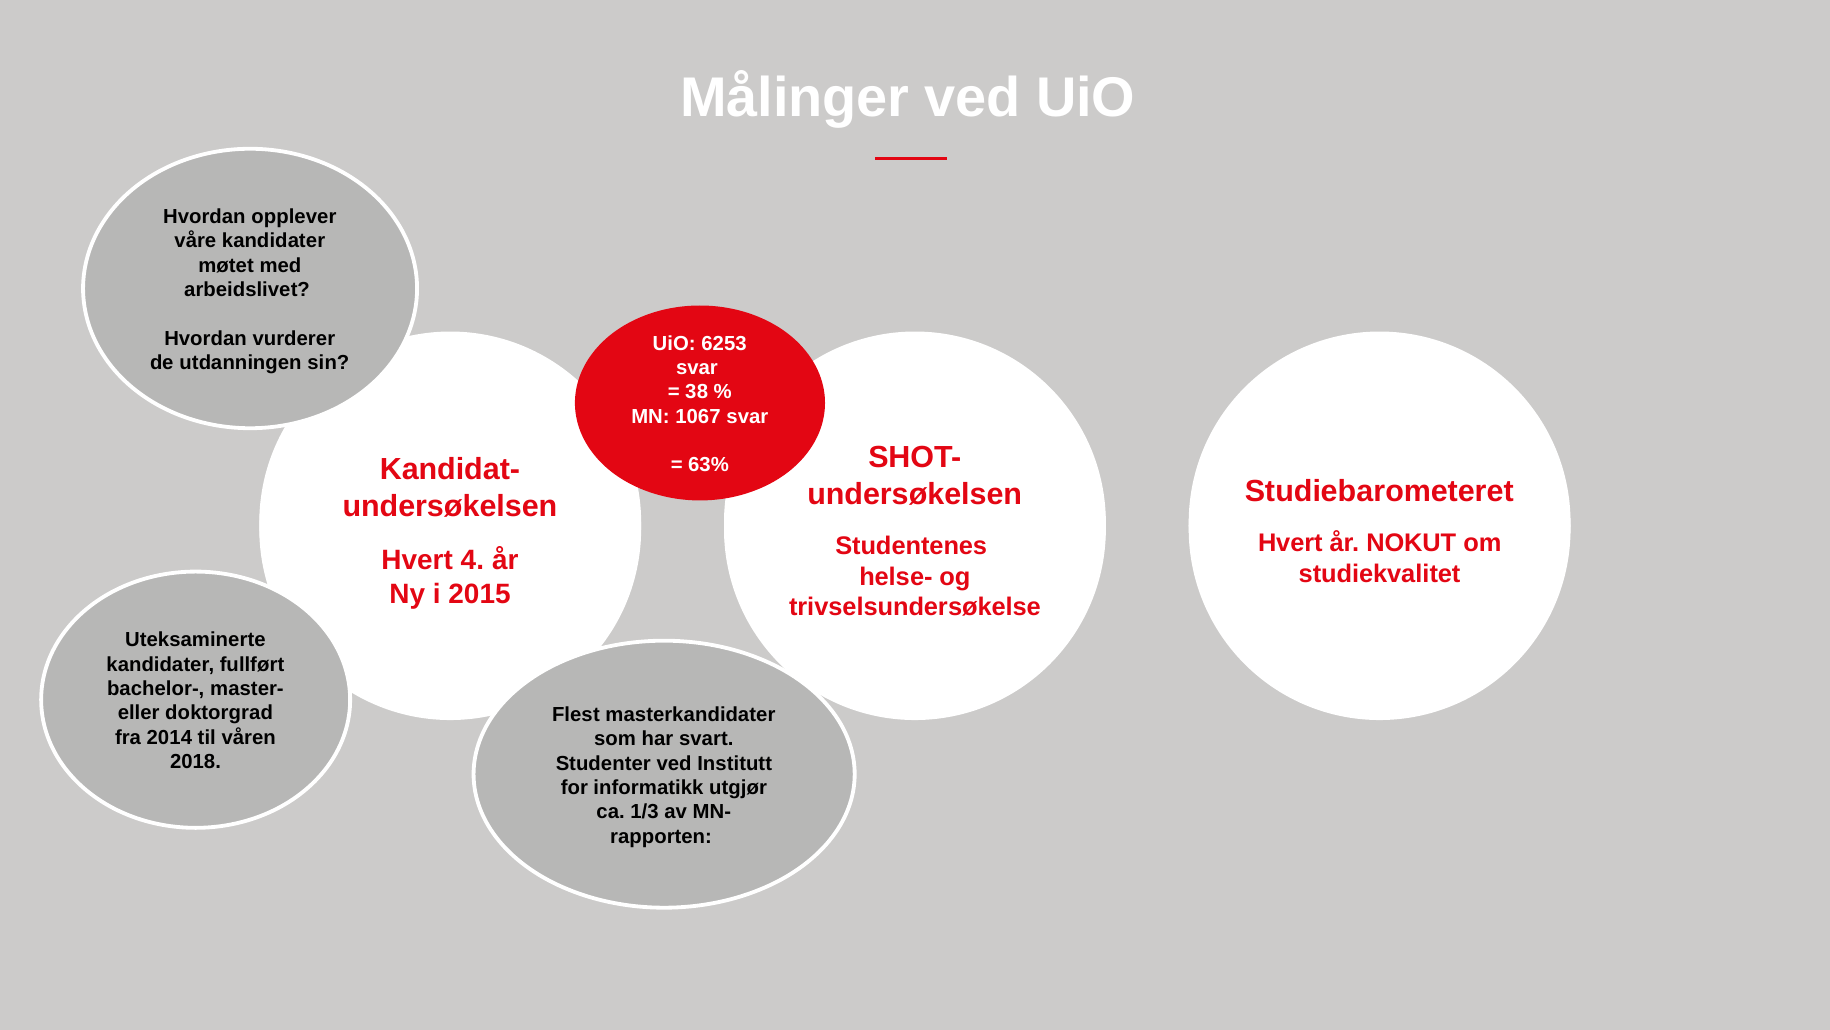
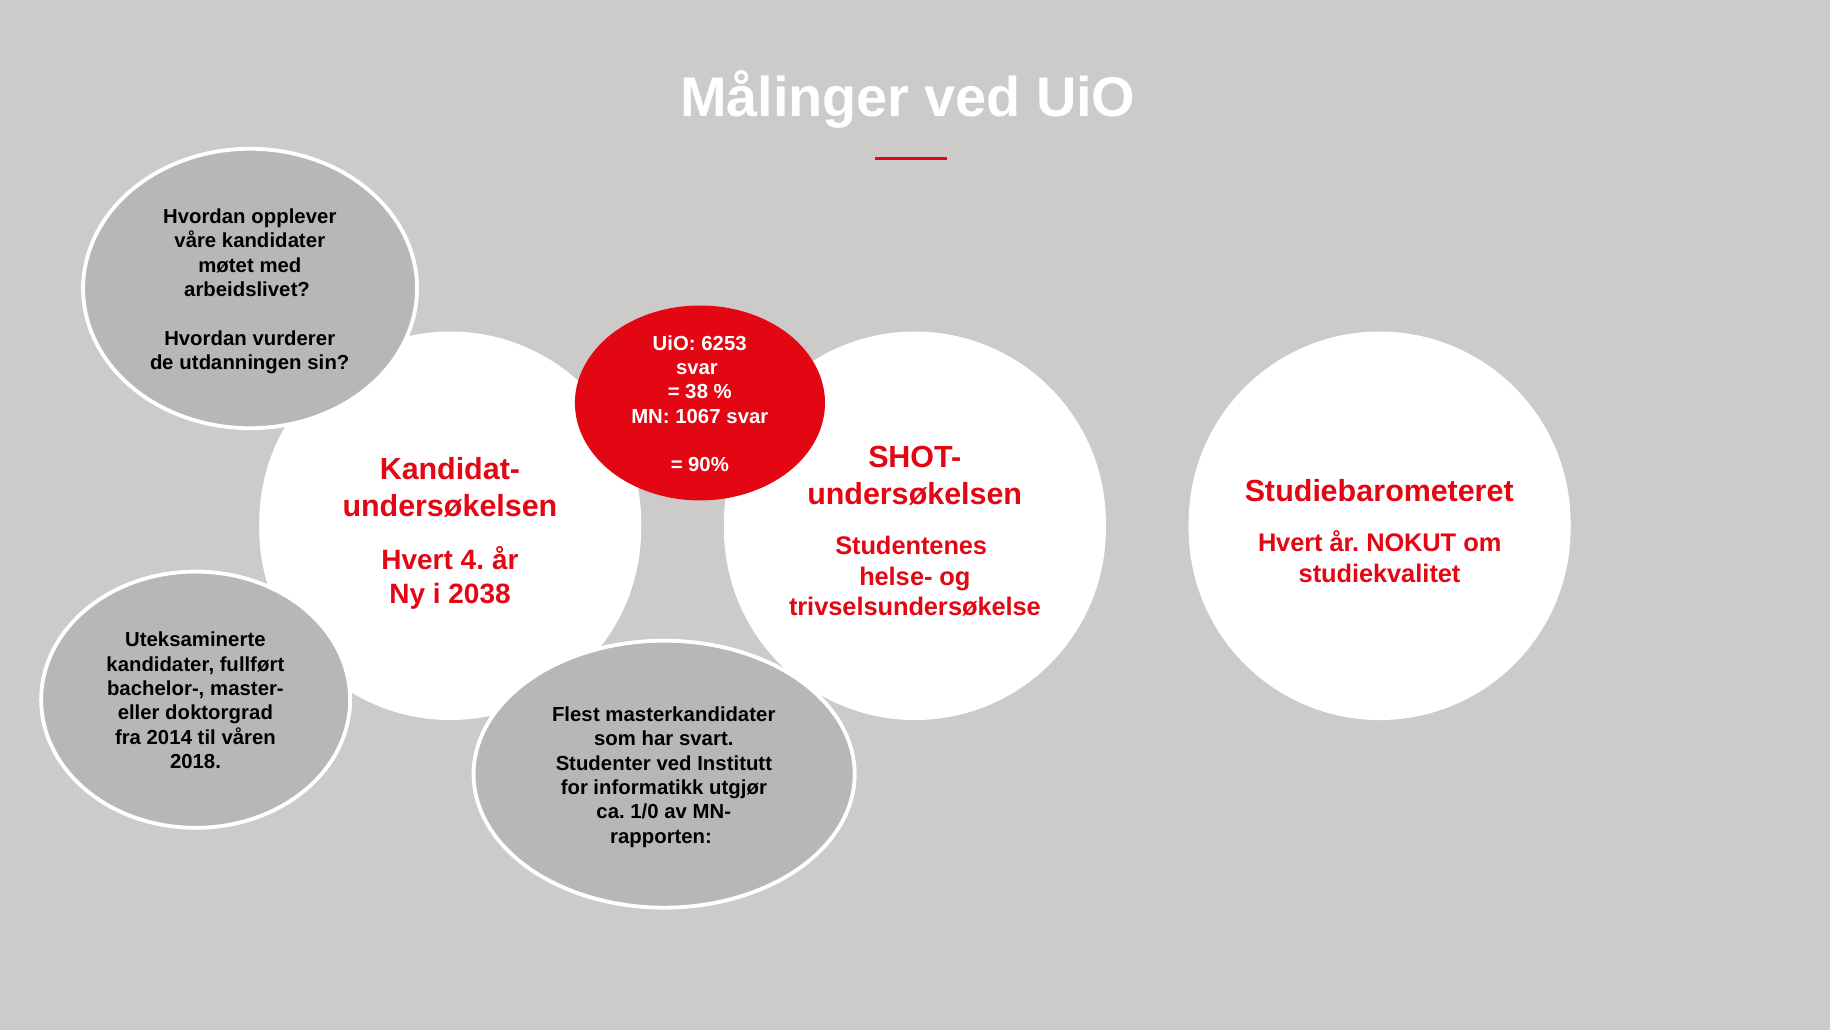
63%: 63% -> 90% (709, 465)
2015: 2015 -> 2038 (480, 594)
1/3: 1/3 -> 1/0 (644, 812)
